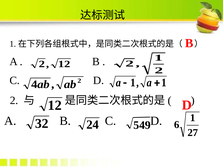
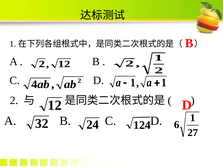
549: 549 -> 124 (142, 125)
